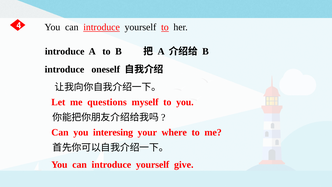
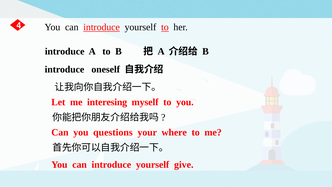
questions: questions -> interesing (107, 102)
interesing: interesing -> questions (113, 132)
